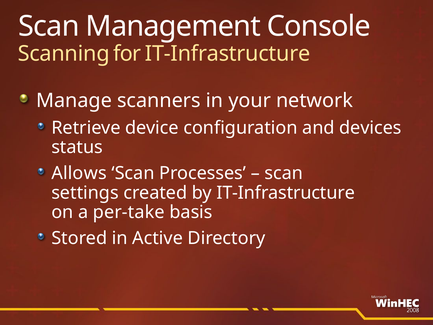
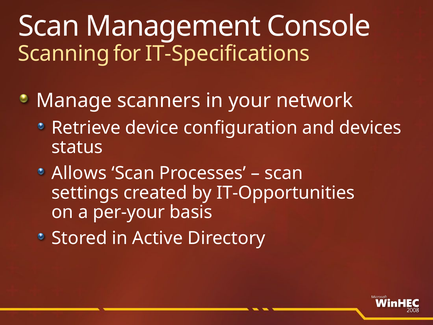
for IT-Infrastructure: IT-Infrastructure -> IT-Specifications (228, 54)
by IT-Infrastructure: IT-Infrastructure -> IT-Opportunities (286, 193)
per-take: per-take -> per-your (129, 212)
